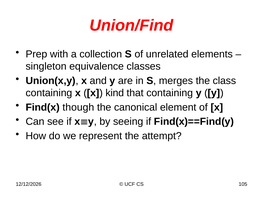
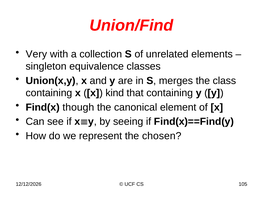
Prep: Prep -> Very (36, 54)
attempt: attempt -> chosen (162, 136)
